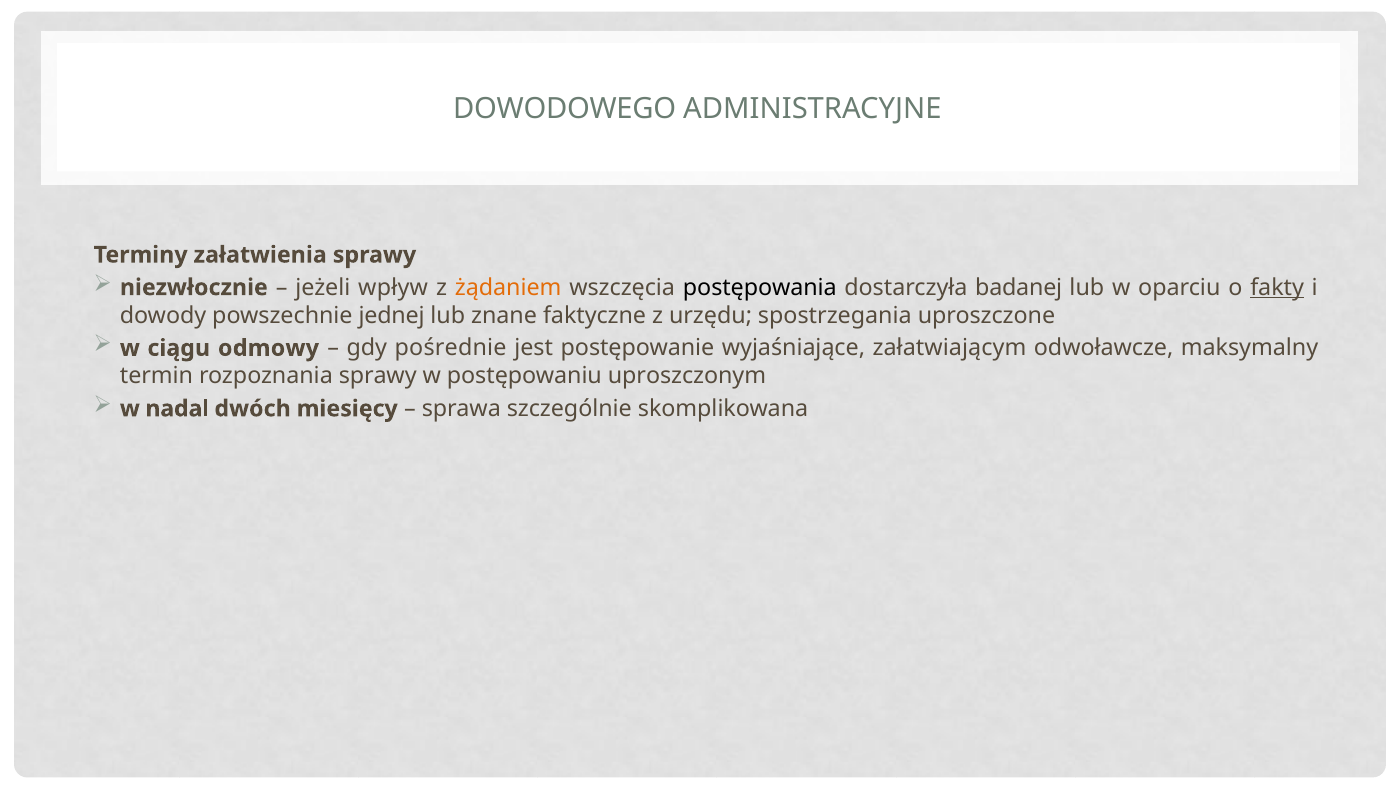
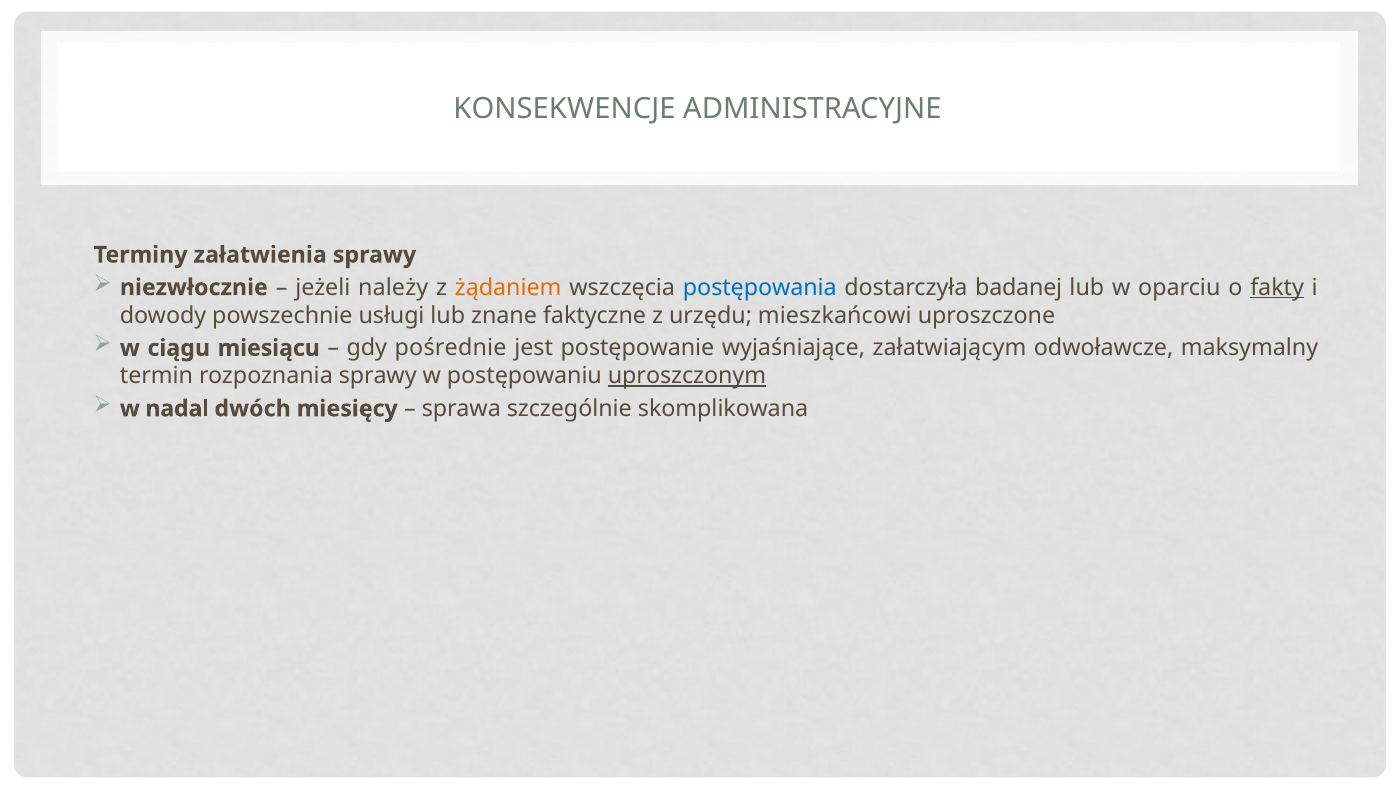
DOWODOWEGO: DOWODOWEGO -> KONSEKWENCJE (564, 109)
wpływ: wpływ -> należy (393, 287)
postępowania colour: black -> blue (760, 287)
jednej: jednej -> usługi (392, 315)
spostrzegania: spostrzegania -> mieszkańcowi (835, 315)
odmowy: odmowy -> miesiącu (269, 348)
uproszczonym underline: none -> present (687, 376)
